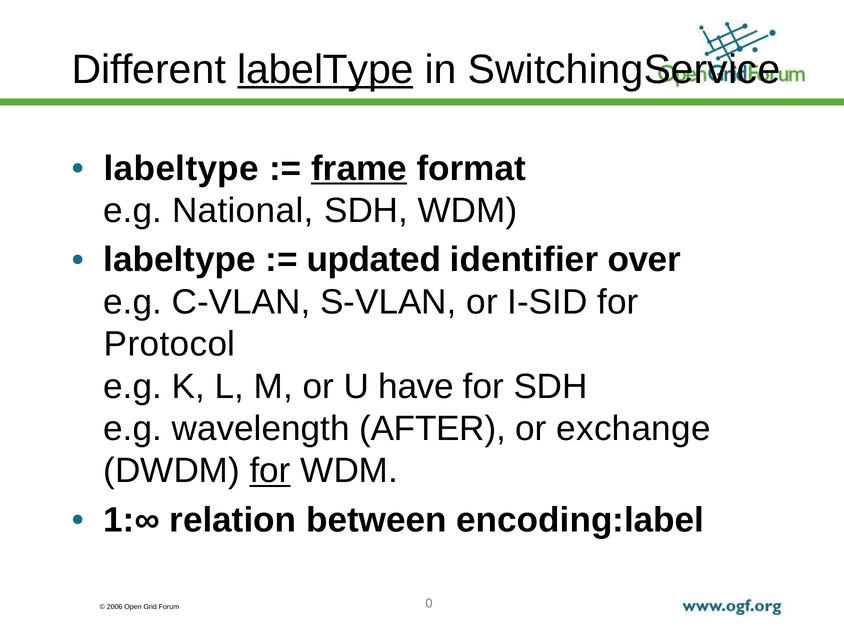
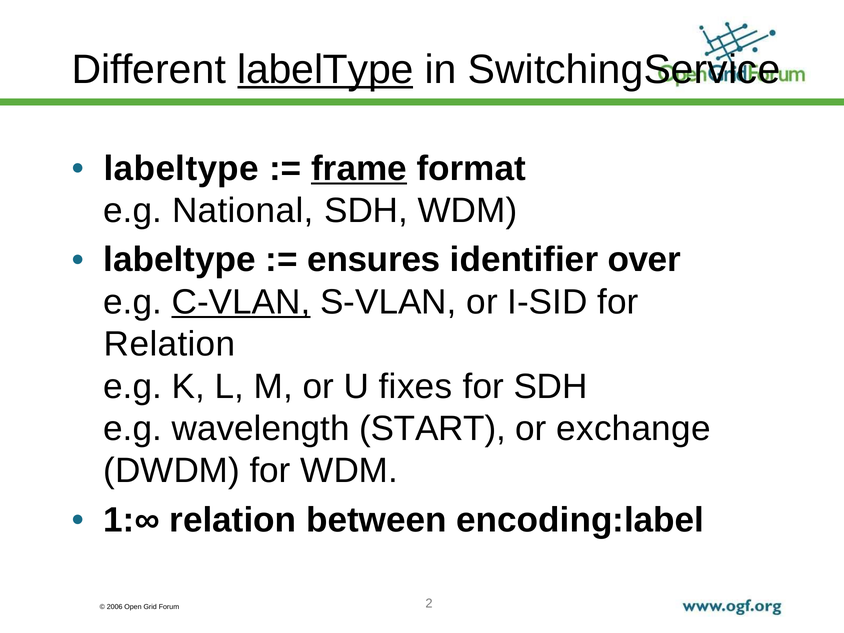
updated: updated -> ensures (374, 260)
C-VLAN underline: none -> present (241, 302)
Protocol: Protocol -> Relation (170, 344)
have: have -> fixes (416, 386)
AFTER: AFTER -> START (433, 429)
for underline: present -> none (270, 471)
0: 0 -> 2 (429, 604)
